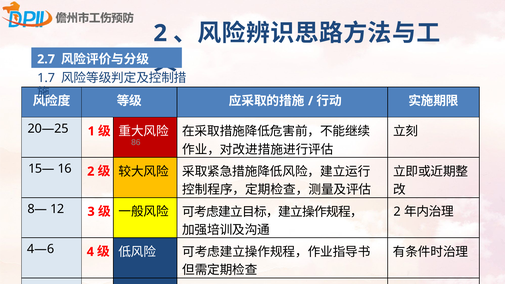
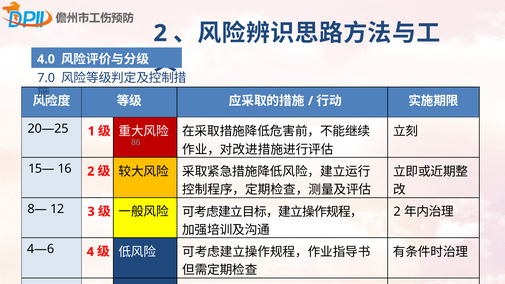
2.7: 2.7 -> 4.0 (46, 59)
1.7: 1.7 -> 7.0 (46, 78)
